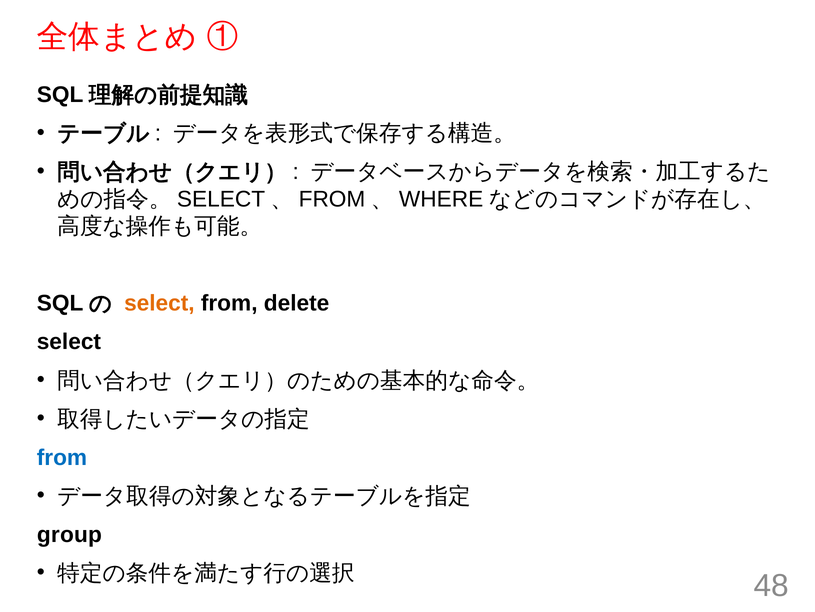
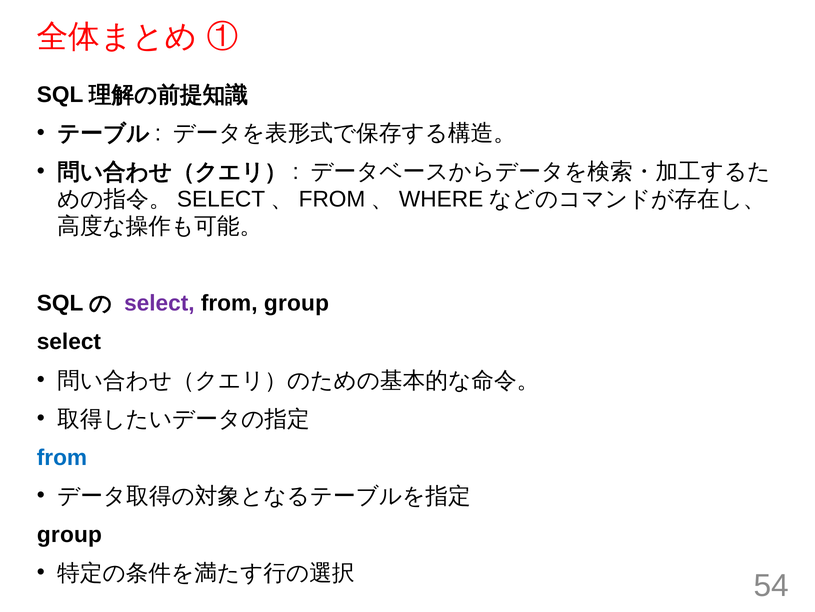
select colour: orange -> purple (159, 303)
from delete: delete -> group (296, 303)
48: 48 -> 54 (771, 585)
